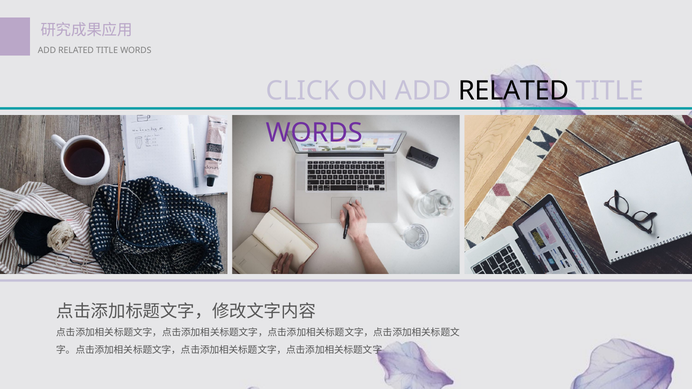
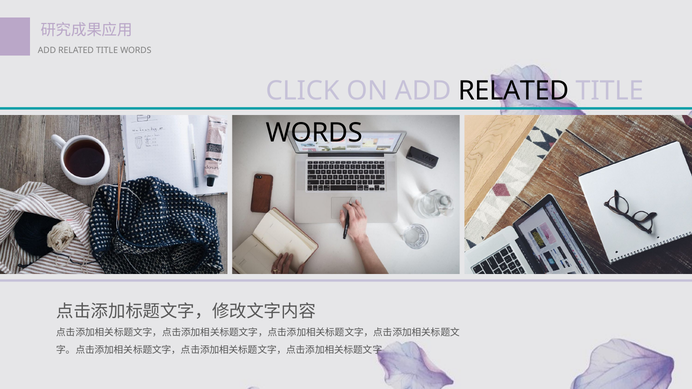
WORDS colour: purple -> black (314, 133)
